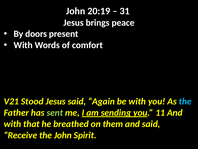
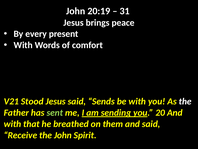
doors: doors -> every (36, 34)
Again: Again -> Sends (101, 101)
the colour: light blue -> white (185, 101)
11: 11 -> 20 (160, 112)
